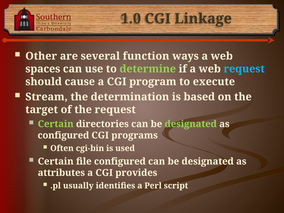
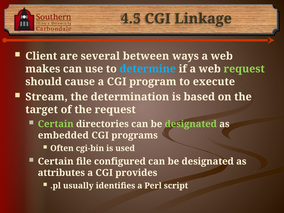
1.0: 1.0 -> 4.5 (131, 19)
Other: Other -> Client (41, 56)
function: function -> between (146, 56)
spaces: spaces -> makes (43, 69)
determine colour: light green -> light blue (148, 69)
request colour: light blue -> light green (244, 69)
configured: configured -> embedded (63, 135)
